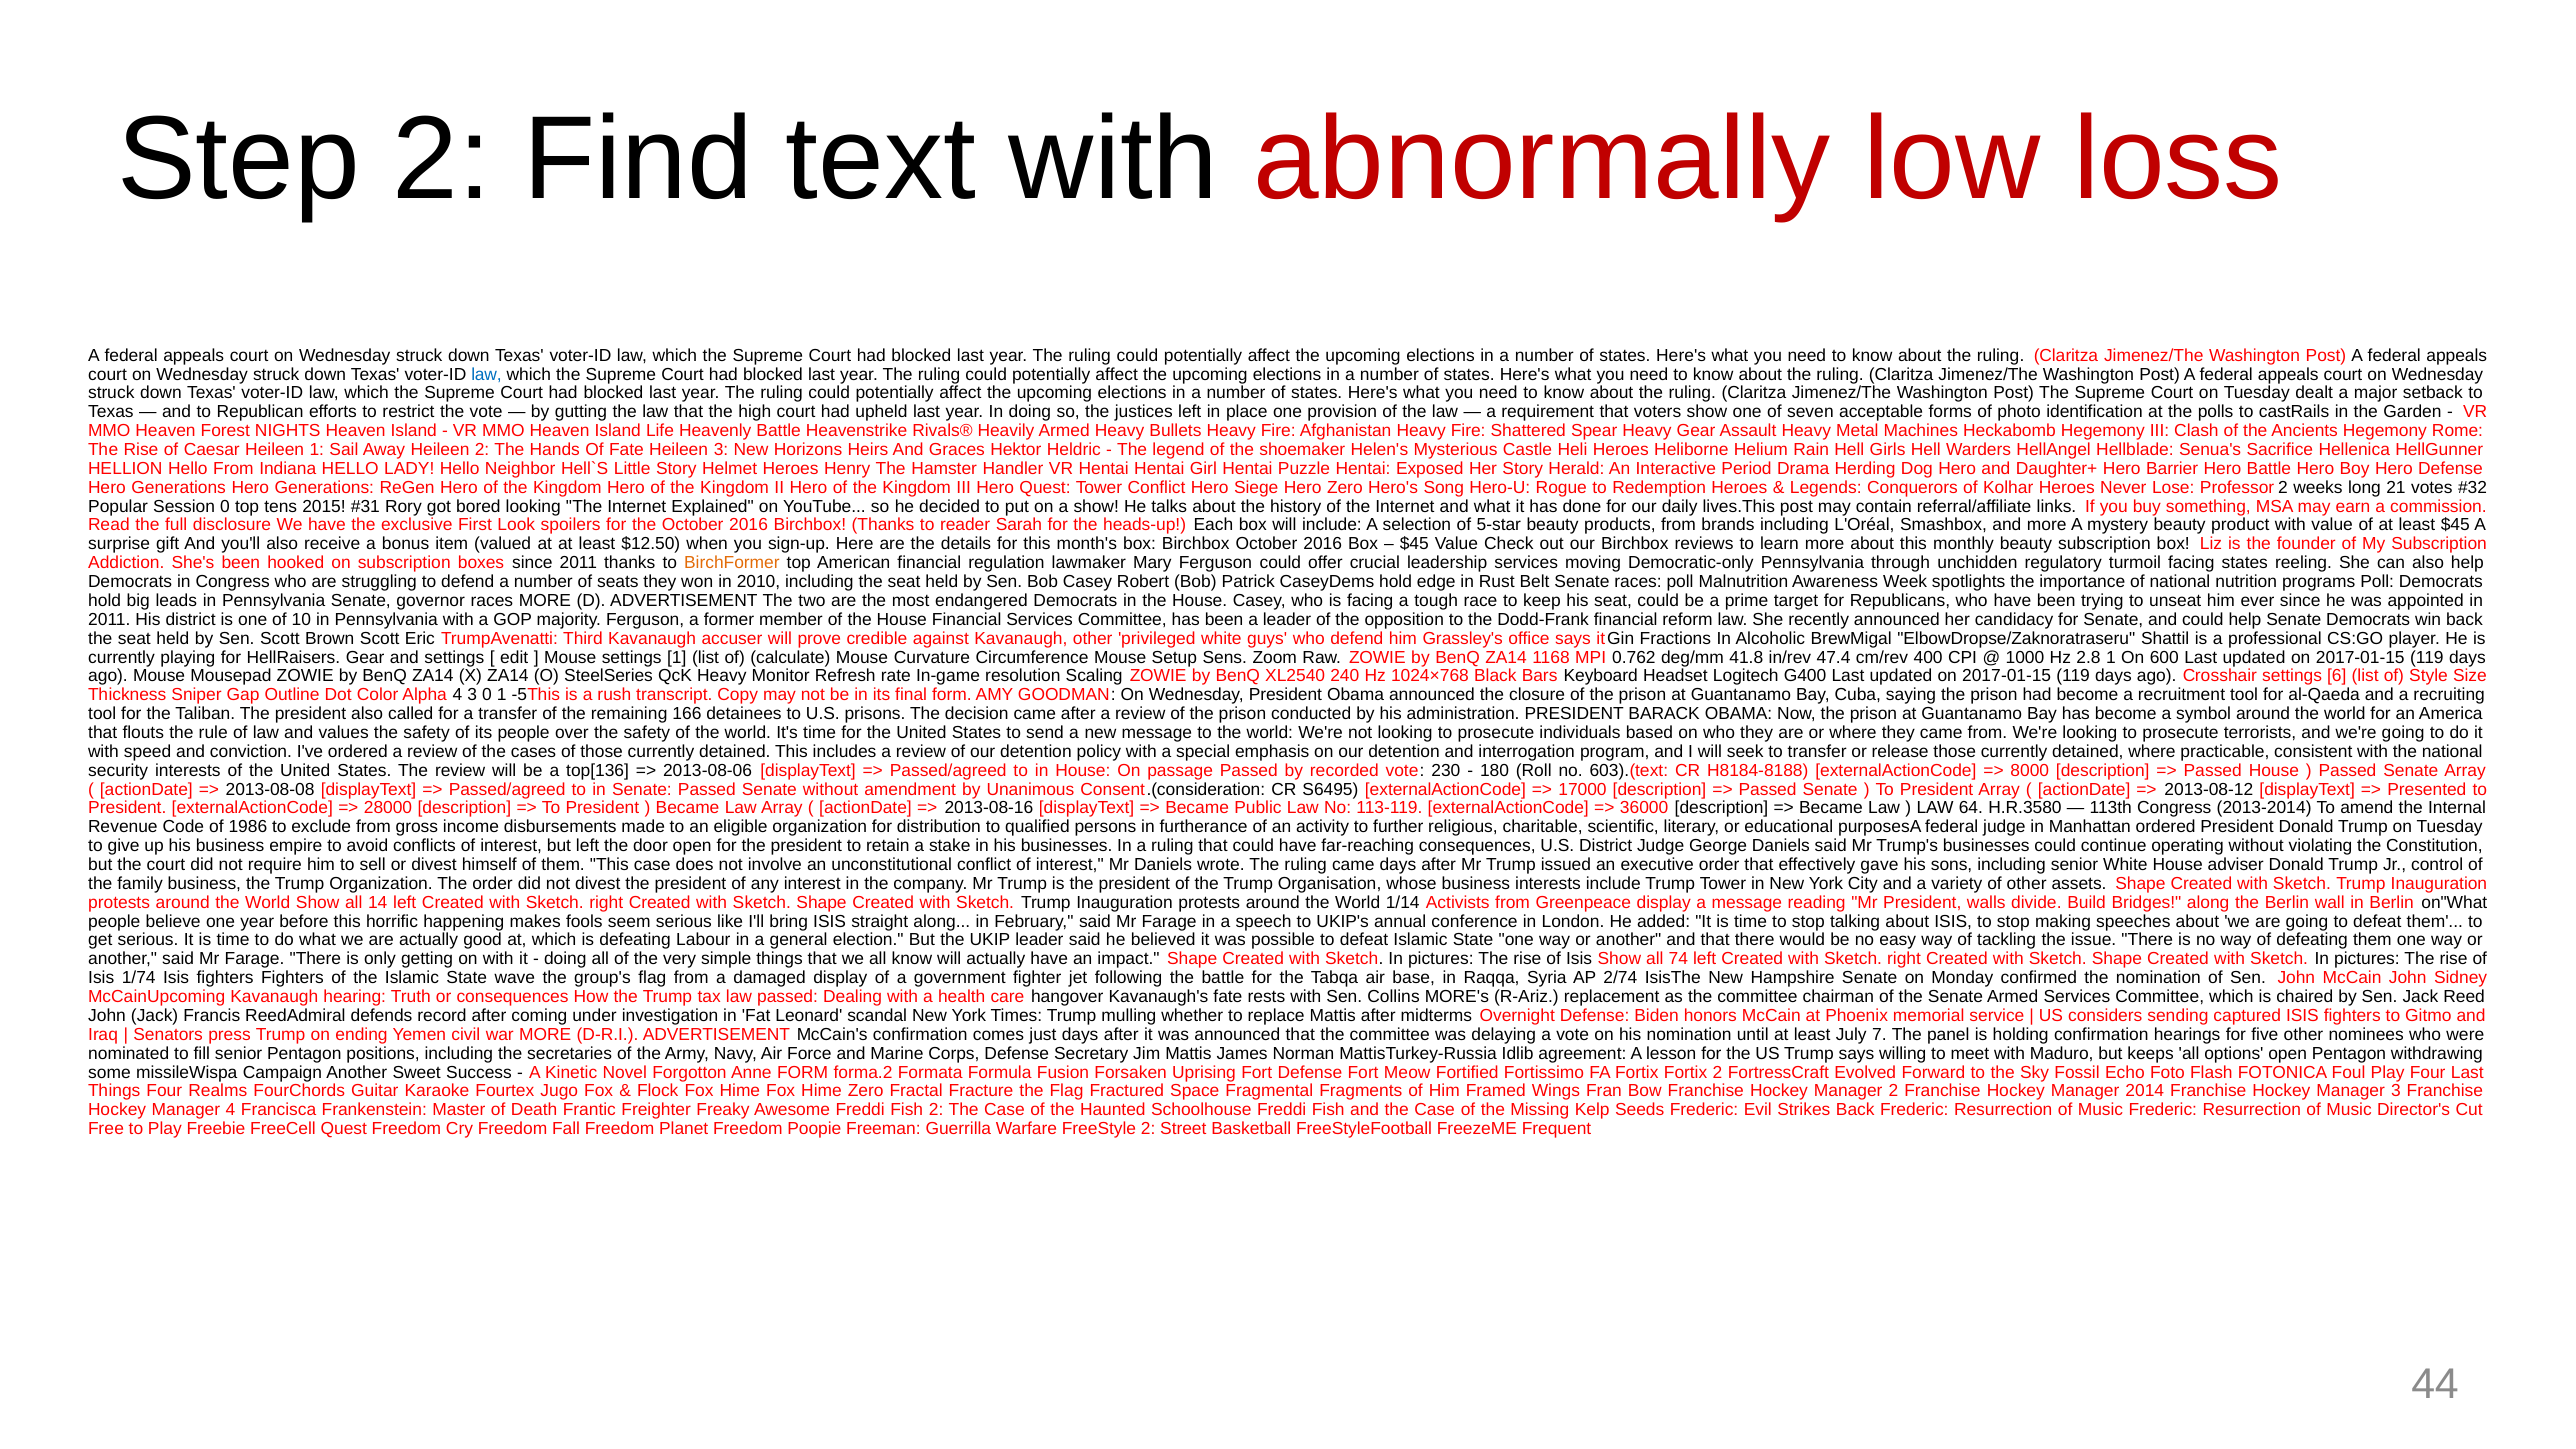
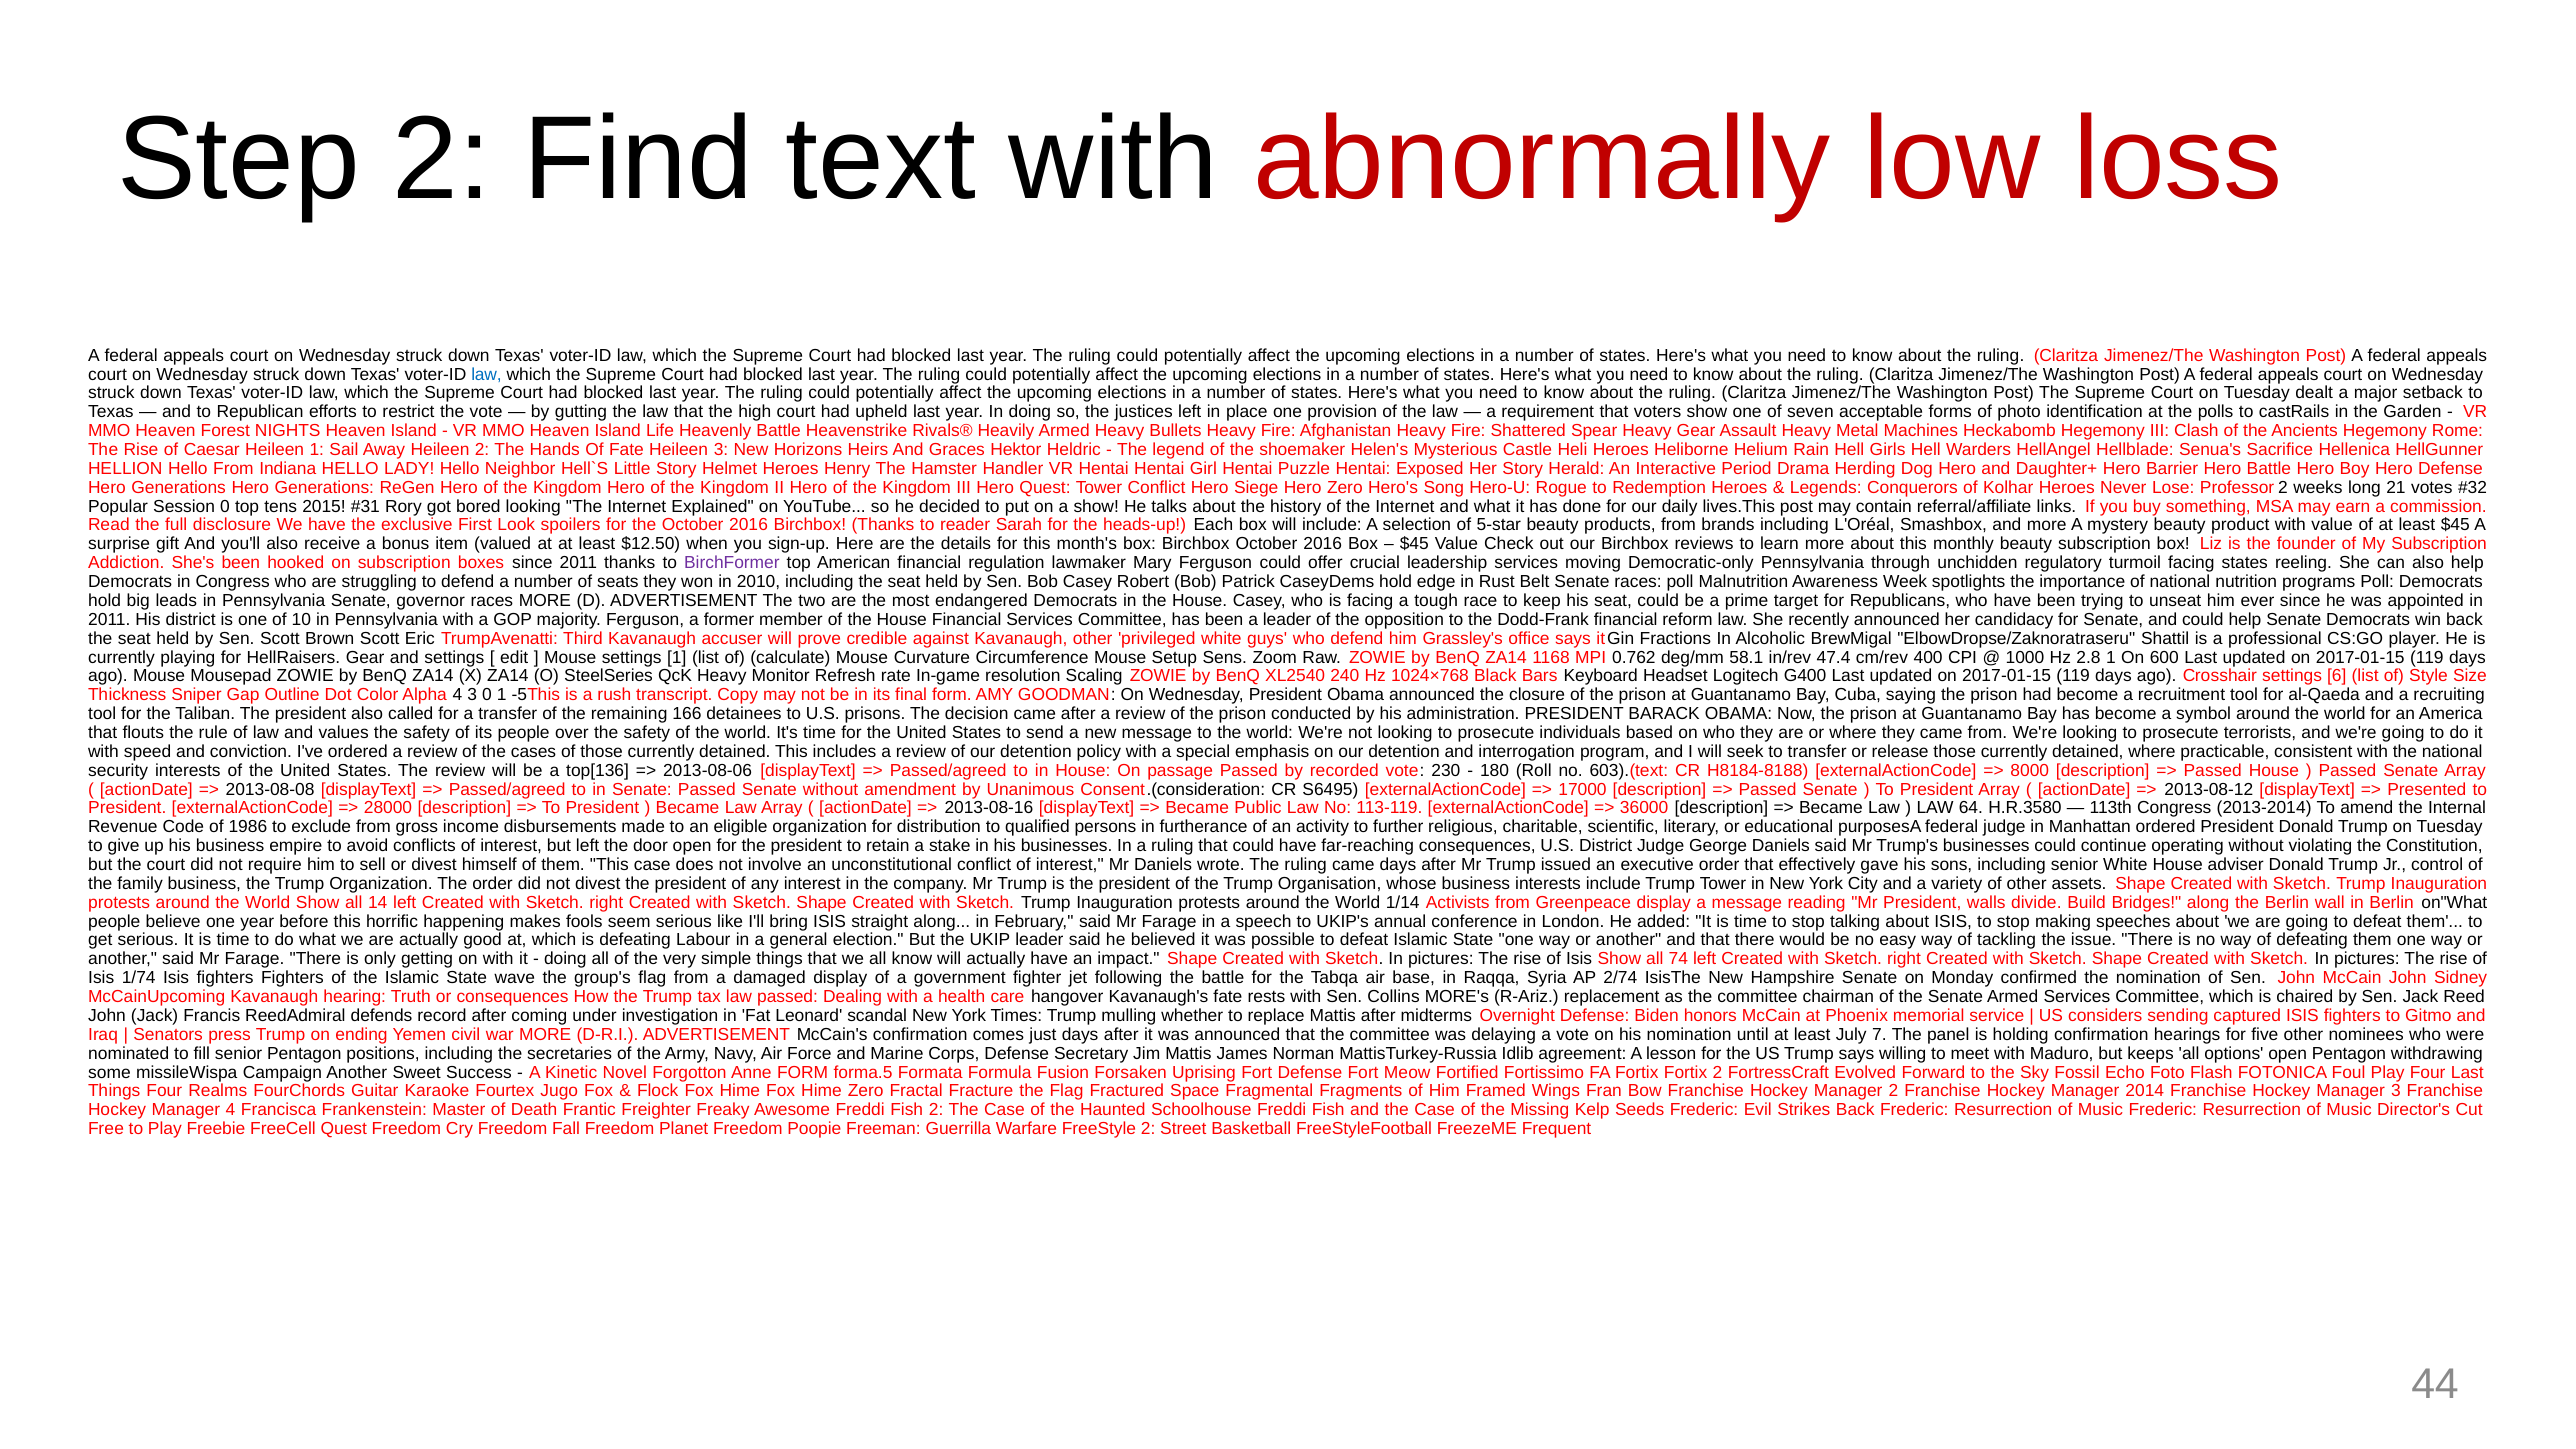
BirchFormer colour: orange -> purple (732, 563)
41.8: 41.8 -> 58.1 (1746, 657)
forma.2: forma.2 -> forma.5 (863, 1072)
